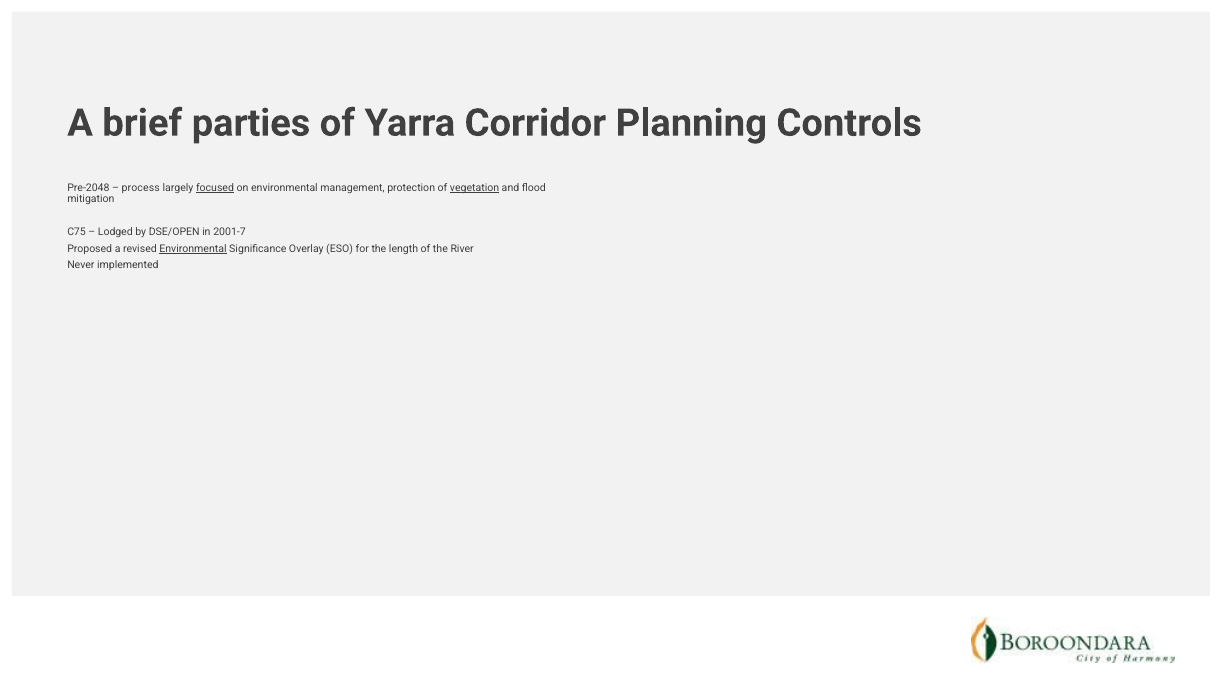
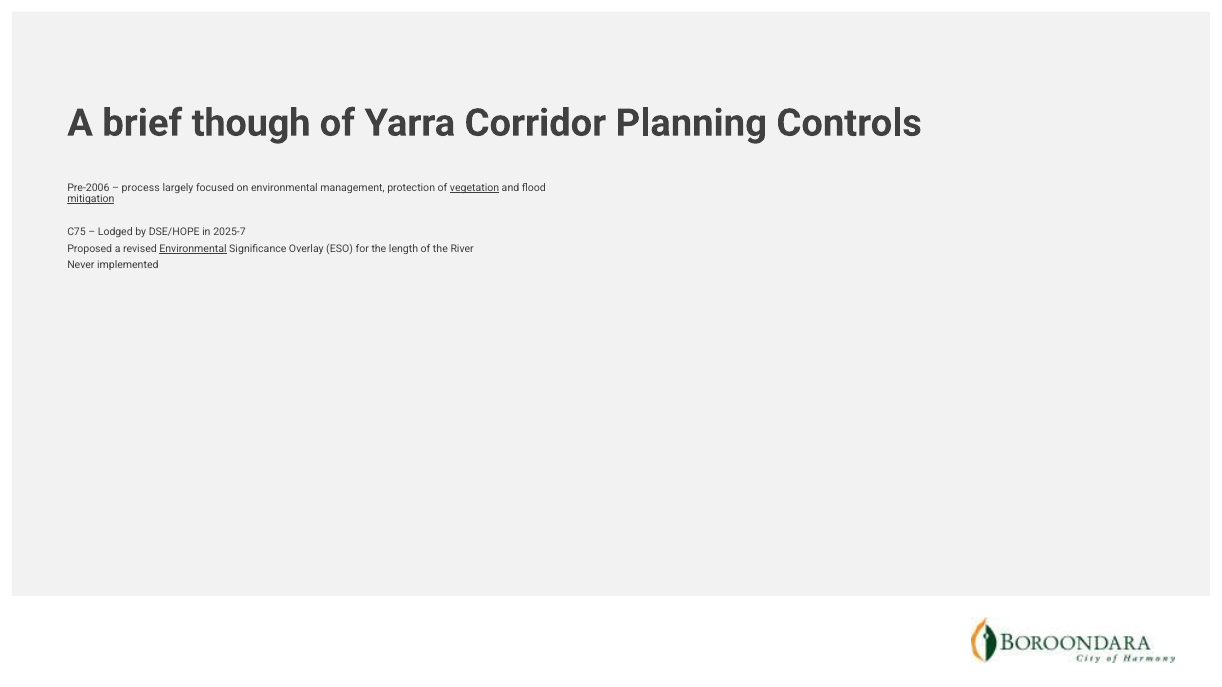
parties: parties -> though (251, 123)
Pre-2048: Pre-2048 -> Pre-2006 (88, 188)
focused underline: present -> none (215, 188)
mitigation underline: none -> present (91, 199)
DSE/OPEN: DSE/OPEN -> DSE/HOPE (174, 232)
2001-7: 2001-7 -> 2025-7 (230, 232)
